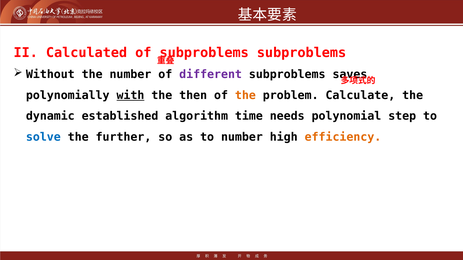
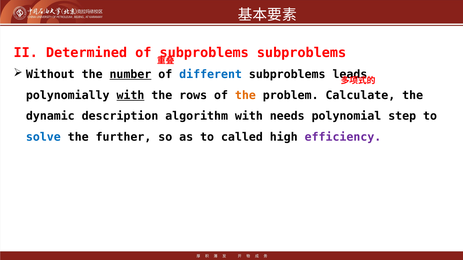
Calculated: Calculated -> Determined (87, 53)
number underline: none -> present (130, 75)
different colour: purple -> blue (211, 75)
saves: saves -> leads (350, 75)
then: then -> rows (193, 95)
established: established -> description (120, 116)
algorithm time: time -> with (249, 116)
to number: number -> called (242, 137)
efficiency colour: orange -> purple (343, 137)
